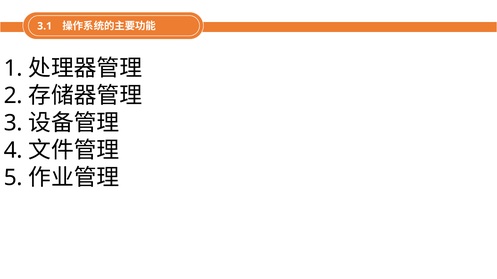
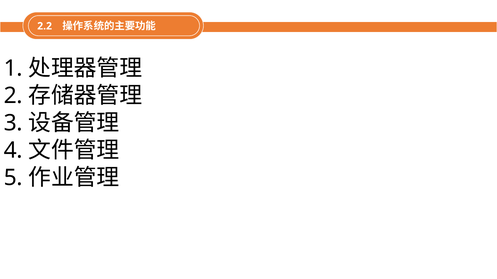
3.1: 3.1 -> 2.2 (45, 26)
